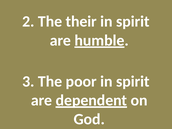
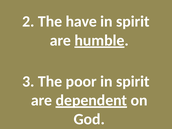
their: their -> have (81, 21)
